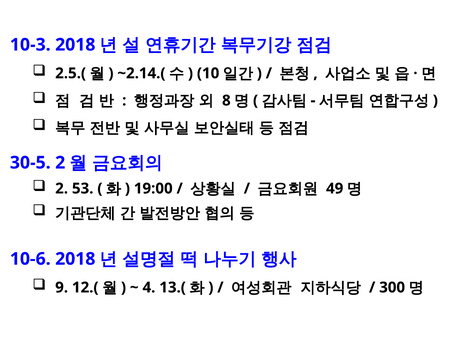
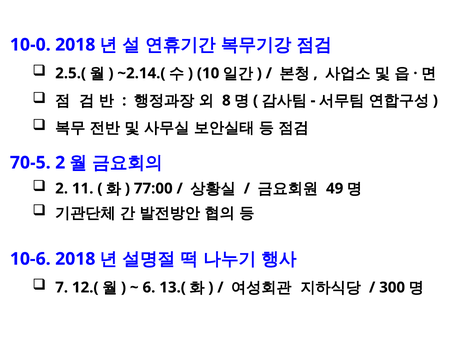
10-3: 10-3 -> 10-0 (30, 45)
30-5: 30-5 -> 70-5 (30, 163)
53: 53 -> 11 (83, 188)
19:00: 19:00 -> 77:00 (153, 188)
9: 9 -> 7 (62, 287)
4: 4 -> 6 (149, 287)
